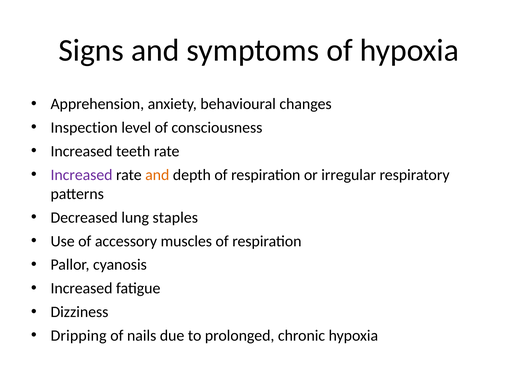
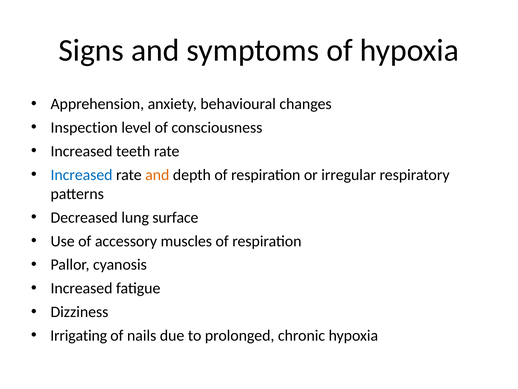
Increased colour: purple -> blue (82, 175)
staples: staples -> surface (175, 217)
Dripping: Dripping -> Irrigating (79, 335)
